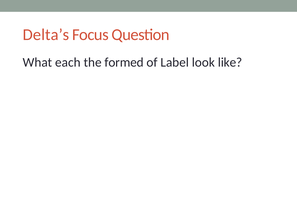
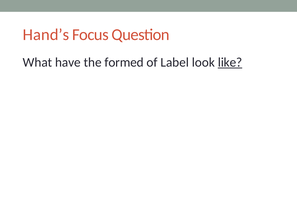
Delta’s: Delta’s -> Hand’s (46, 35)
each: each -> have (68, 62)
like underline: none -> present (230, 62)
